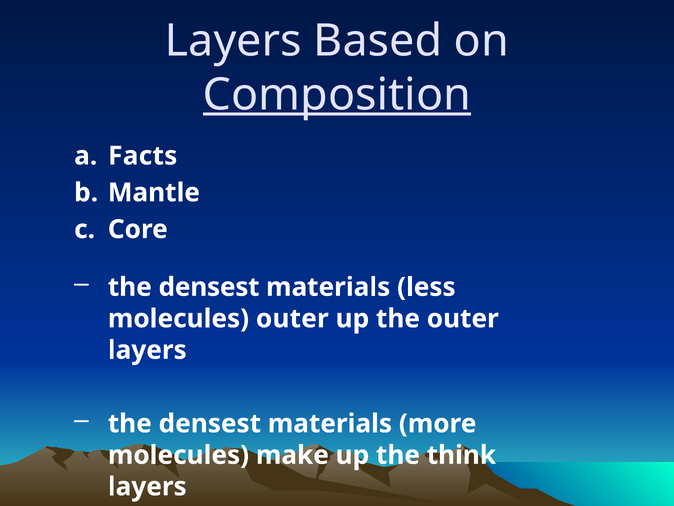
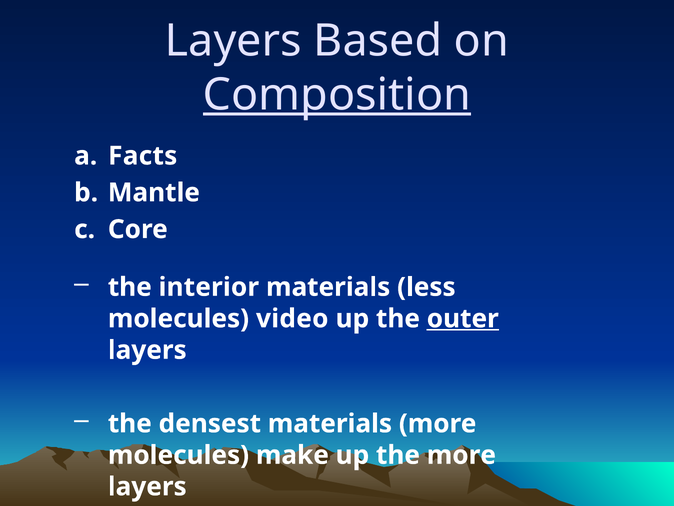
densest: densest -> interior (209, 287)
molecules outer: outer -> video (292, 318)
outer underline: none -> present (463, 318)
the think: think -> more (461, 455)
